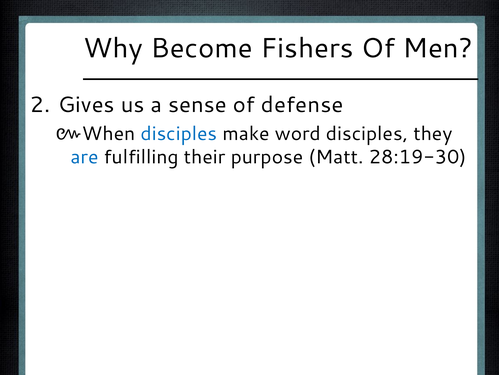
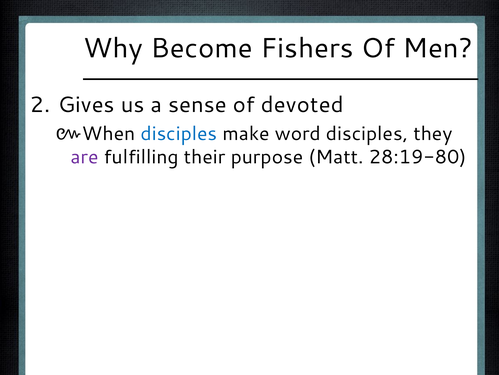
defense: defense -> devoted (302, 105)
are colour: blue -> purple (85, 157)
28:19-30: 28:19-30 -> 28:19-80 (418, 157)
